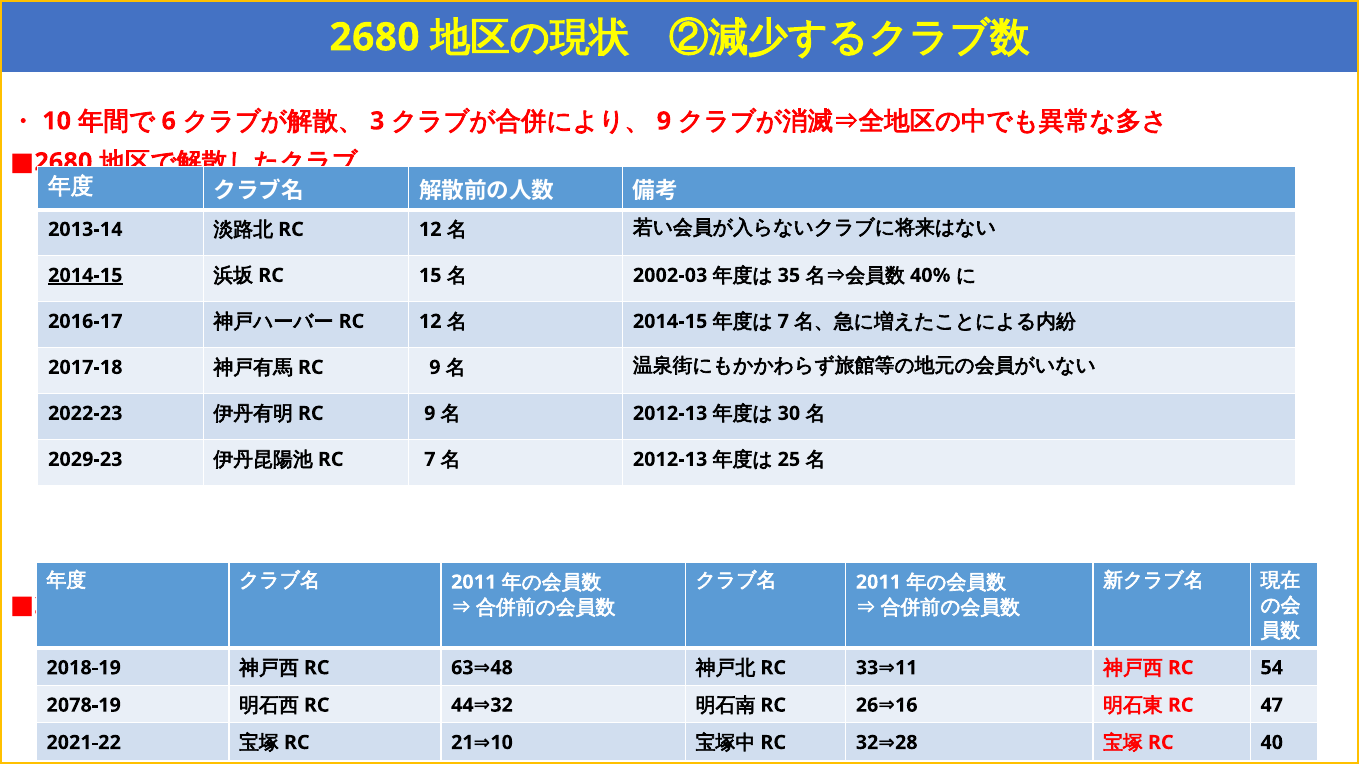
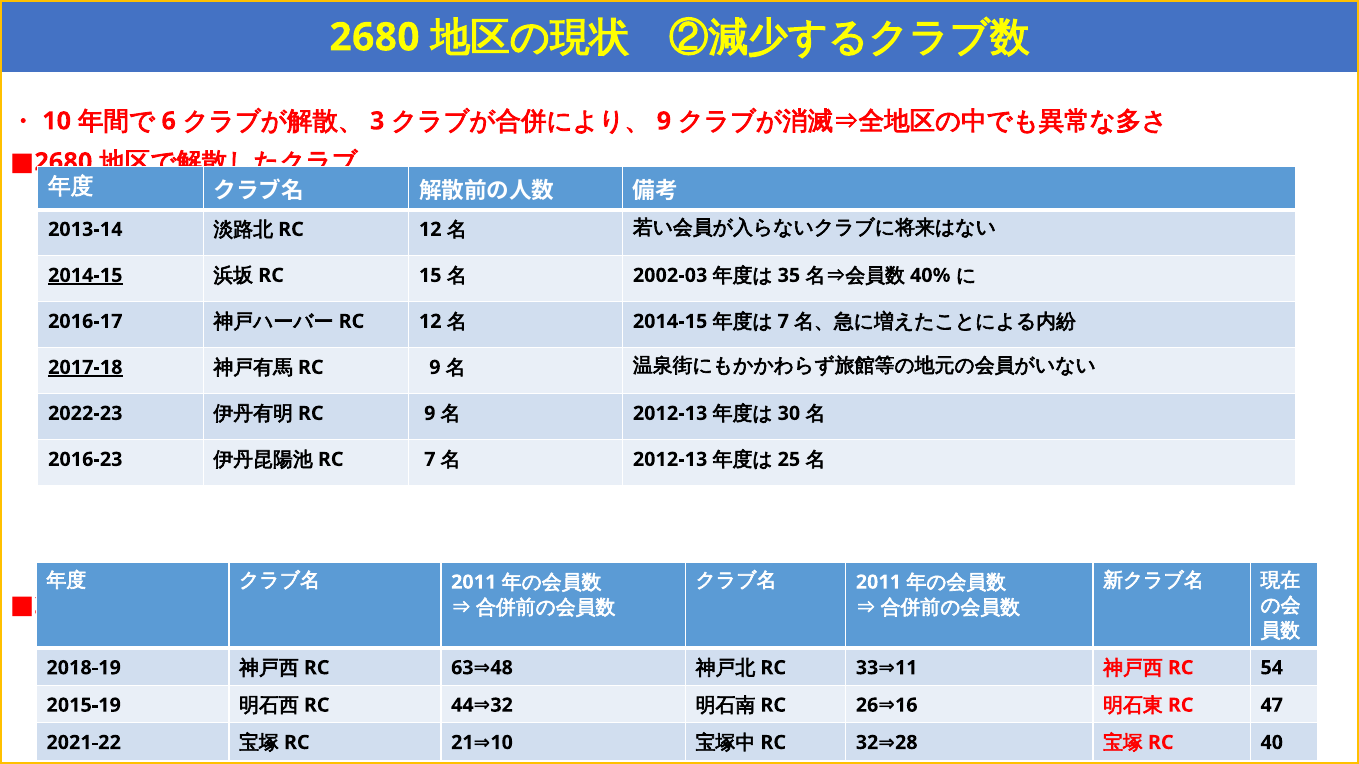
2017-18 underline: none -> present (85, 368)
2029-23: 2029-23 -> 2016-23 (85, 460)
2078-19: 2078-19 -> 2015-19 (84, 706)
